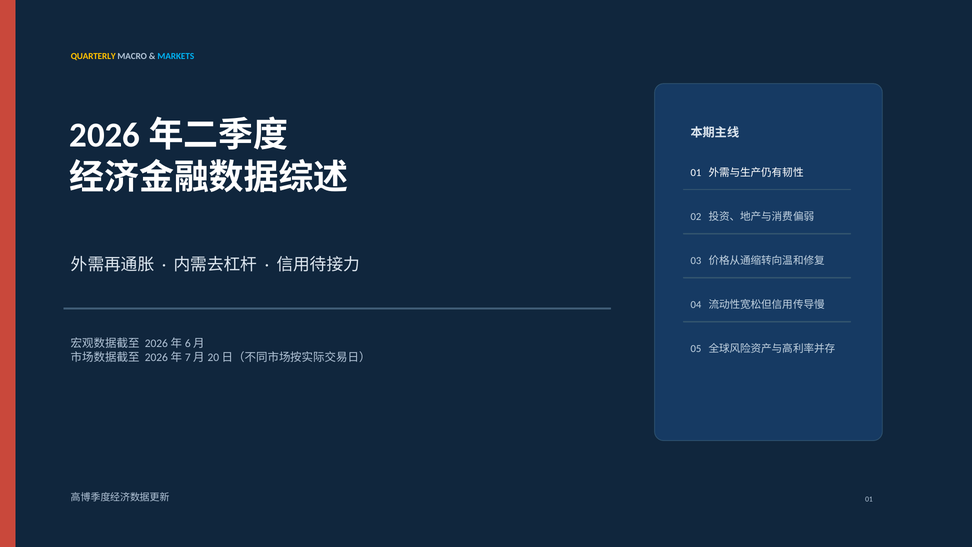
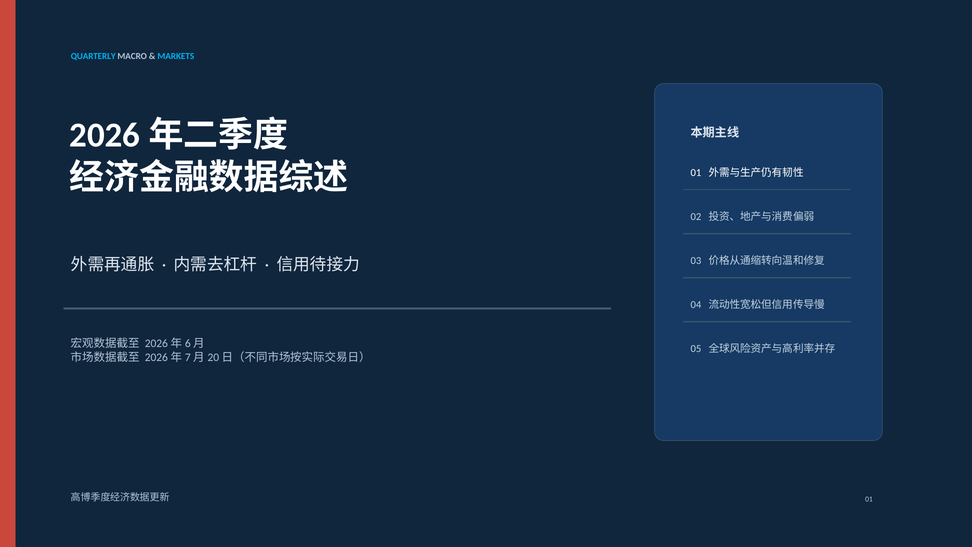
QUARTERLY colour: yellow -> light blue (93, 56)
